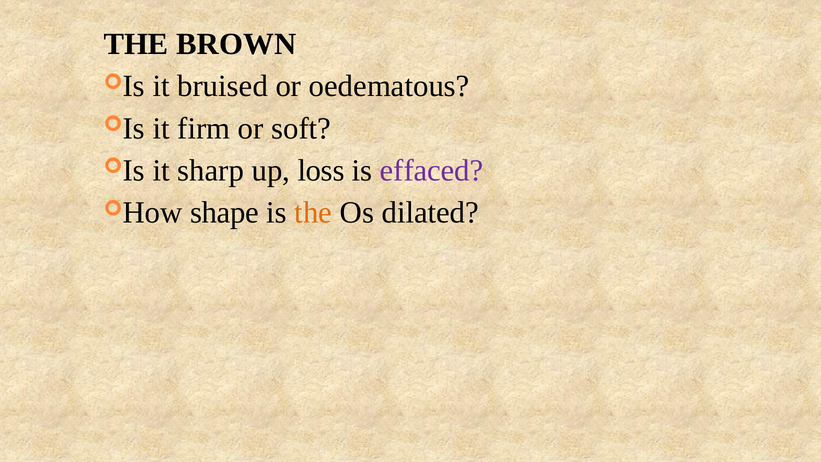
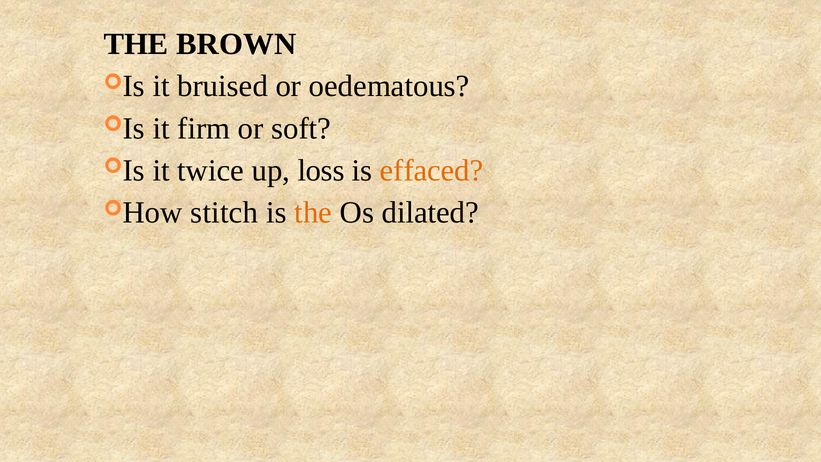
sharp: sharp -> twice (211, 170)
effaced colour: purple -> orange (432, 170)
shape: shape -> stitch (224, 213)
